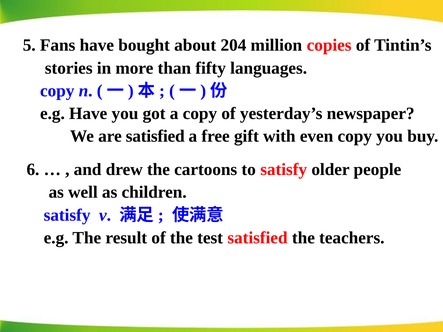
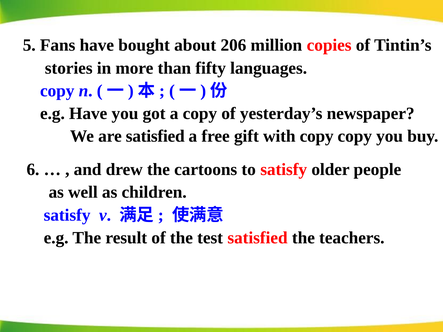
204: 204 -> 206 (233, 45)
with even: even -> copy (317, 136)
